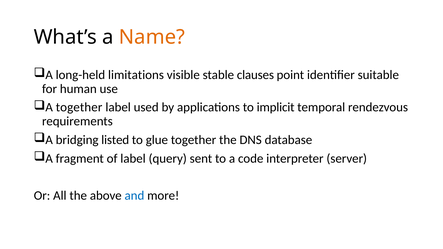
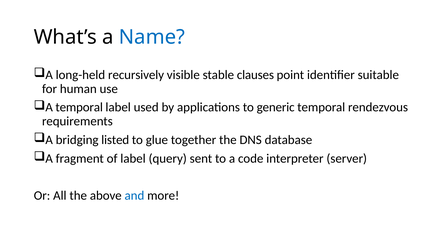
Name colour: orange -> blue (152, 37)
limitations: limitations -> recursively (136, 75)
A together: together -> temporal (79, 107)
implicit: implicit -> generic (276, 107)
